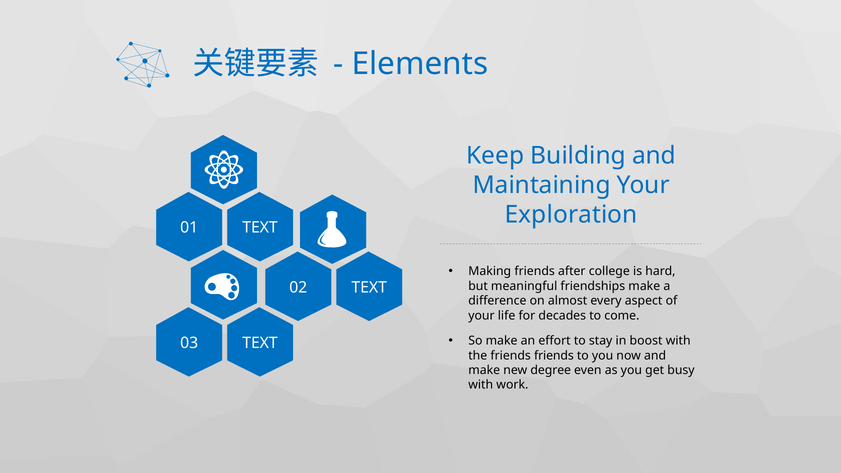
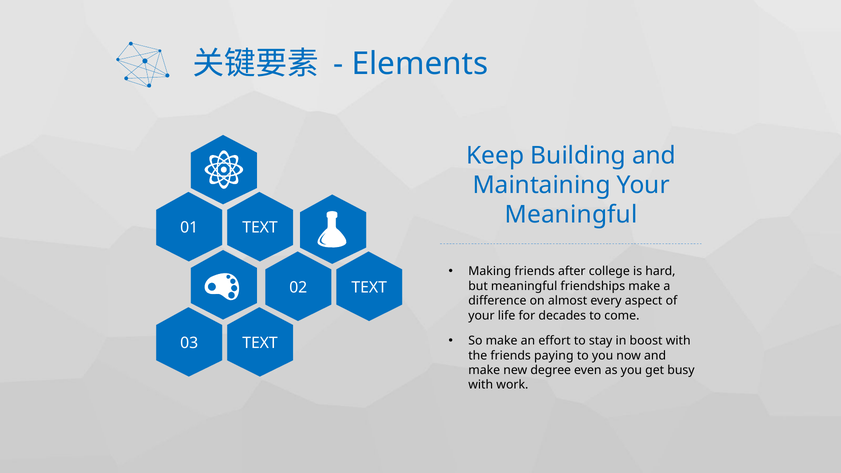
Exploration: Exploration -> Meaningful (571, 214)
friends friends: friends -> paying (554, 356)
